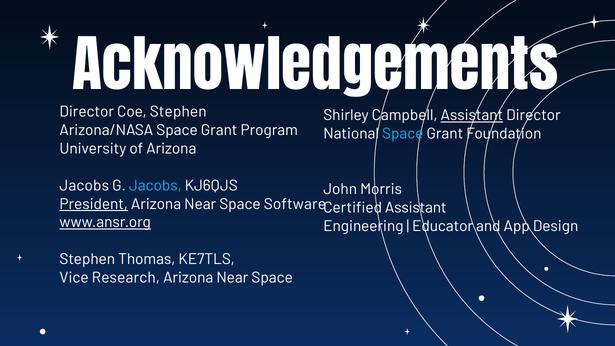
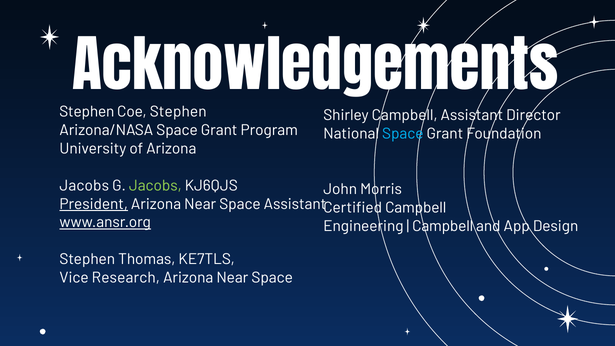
Director: Director -> Stephen (87, 112)
Assistant underline: present -> none (472, 115)
Jacobs colour: light blue -> light green (155, 185)
Space Software: Software -> Assistant (295, 204)
Certified Assistant: Assistant -> Campbell (416, 208)
Educator: Educator -> Campbell (443, 226)
